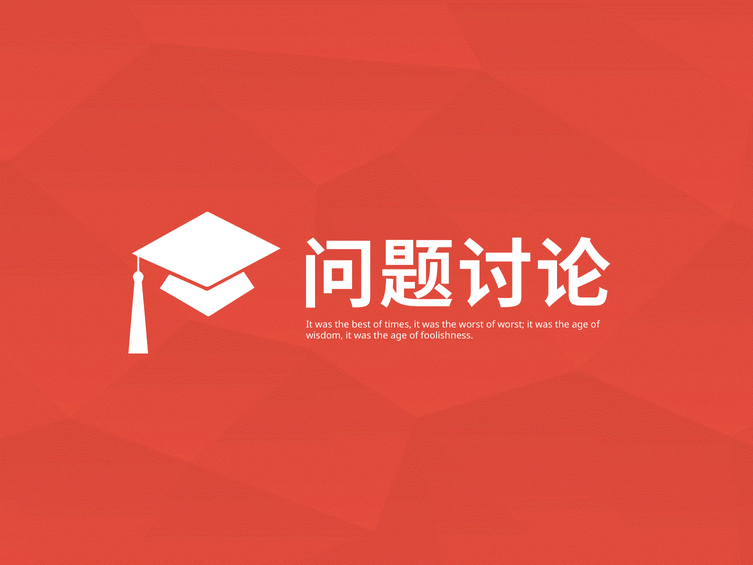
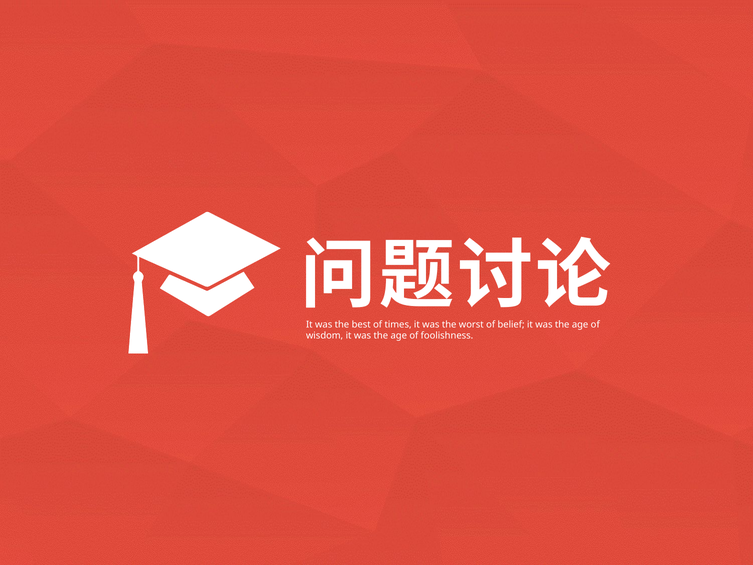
of worst: worst -> belief (511, 324)
